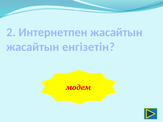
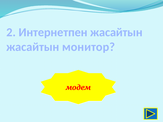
енгізетін: енгізетін -> монитор (88, 47)
